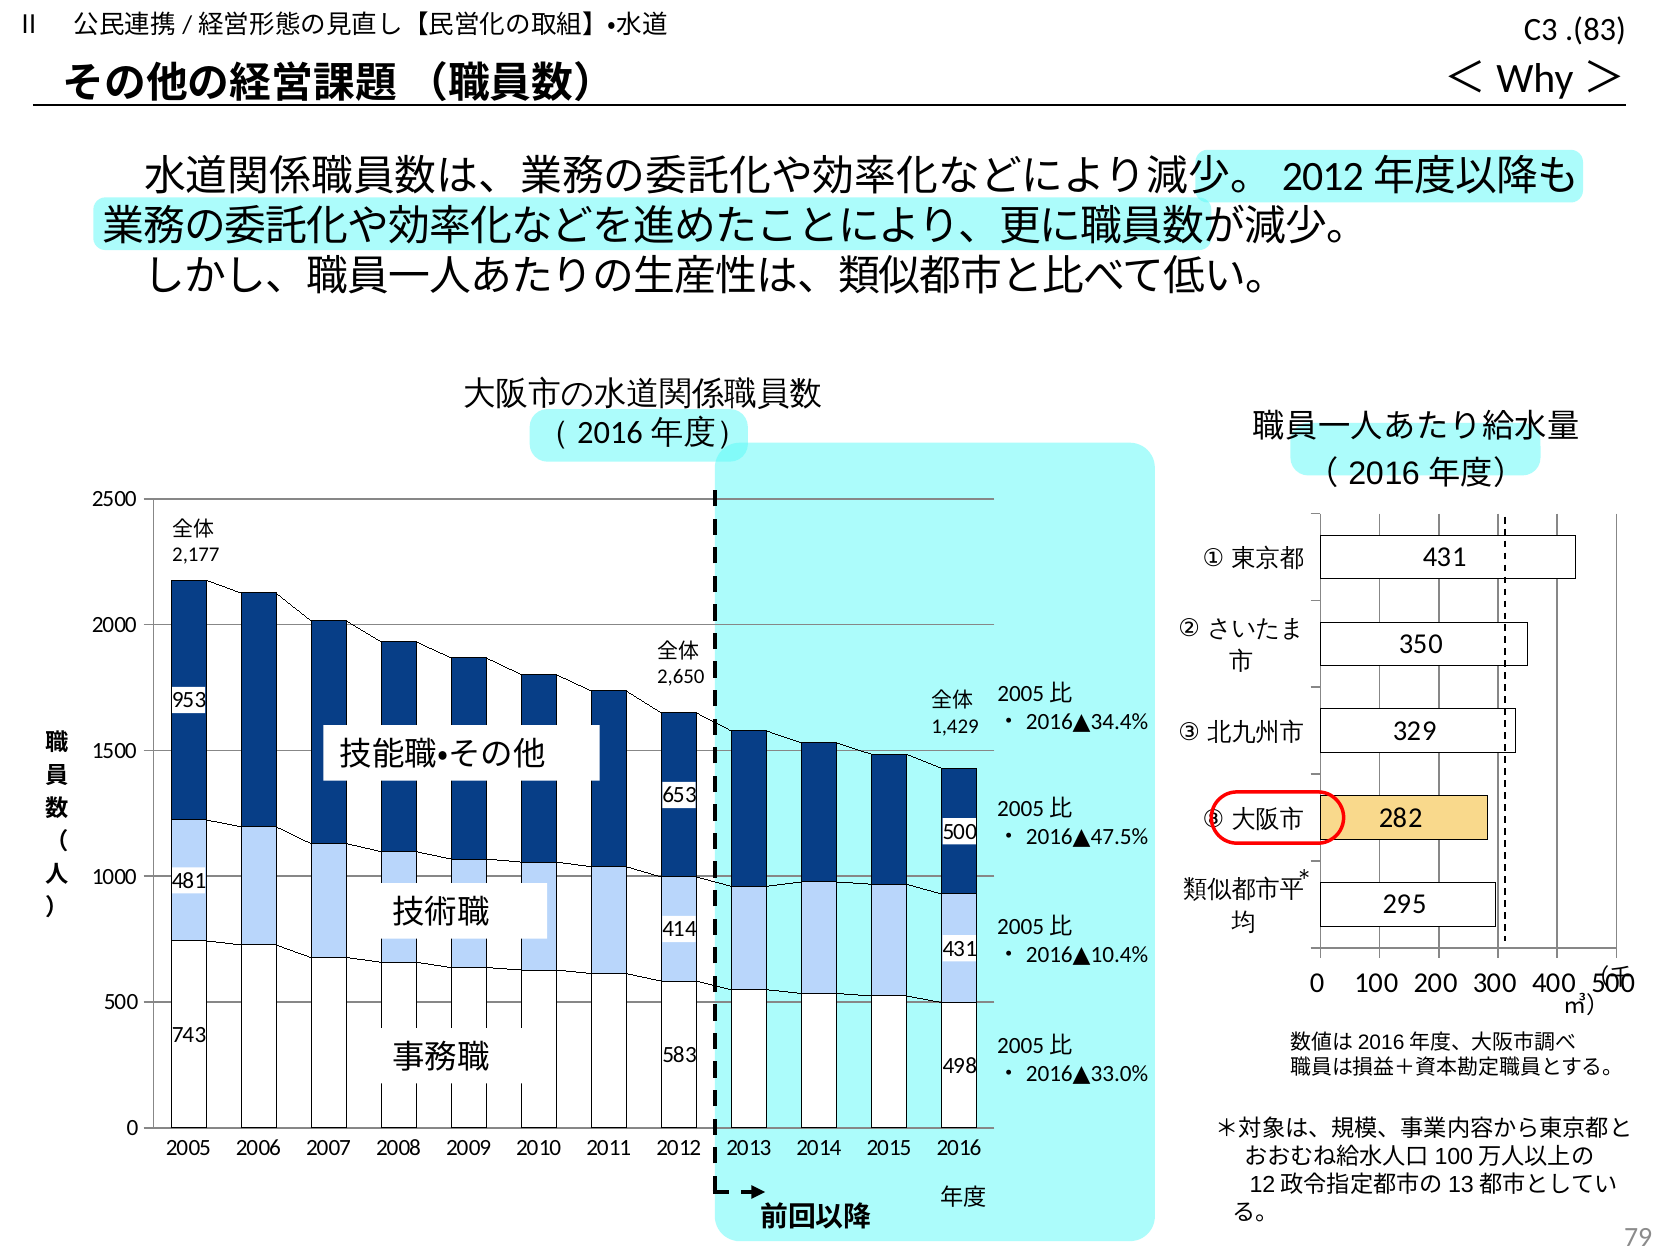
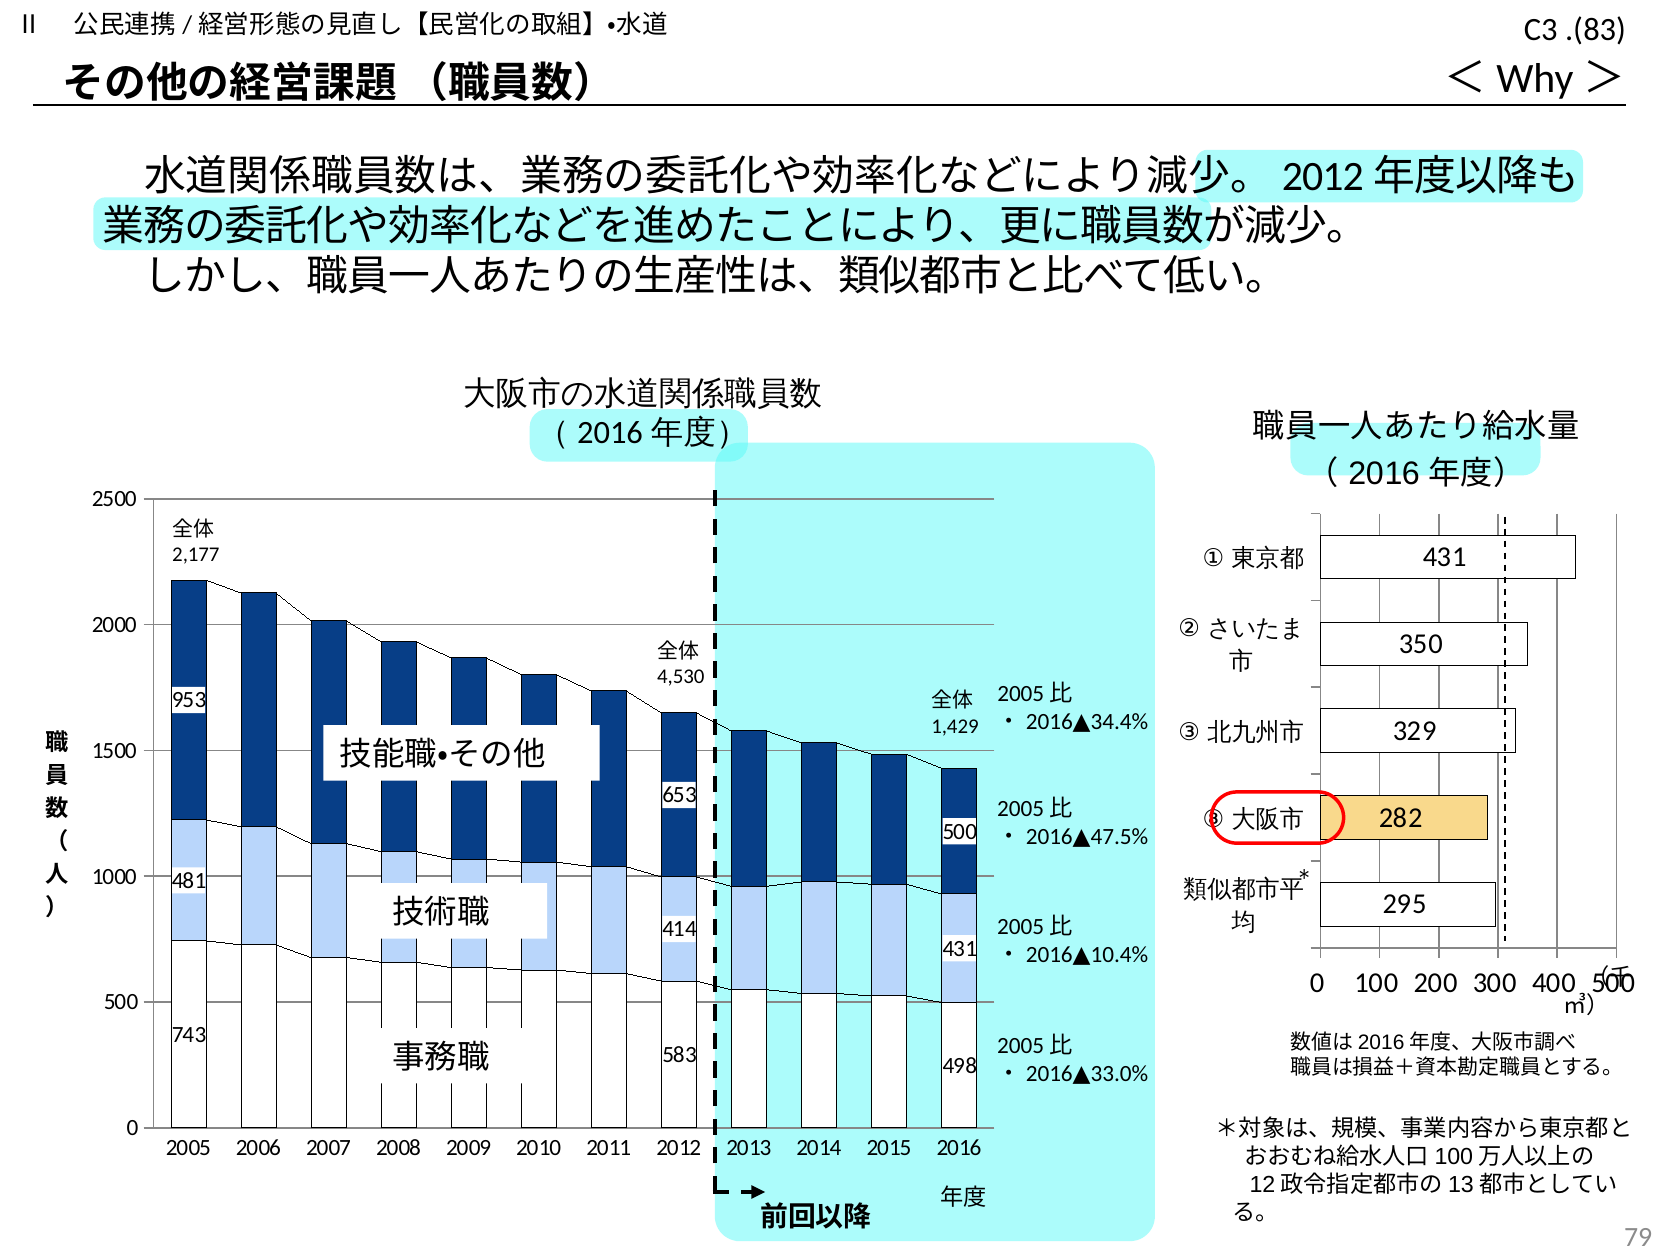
2,650: 2,650 -> 4,530 (681, 677)
